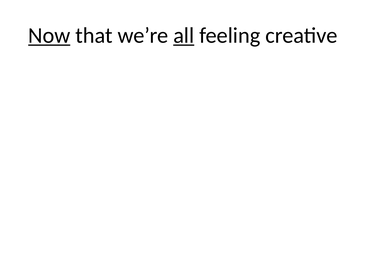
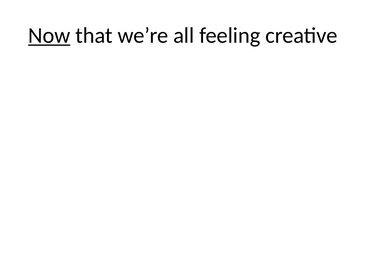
all underline: present -> none (184, 35)
